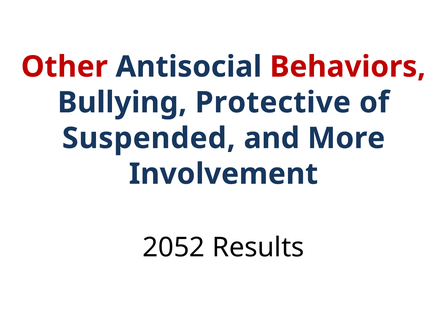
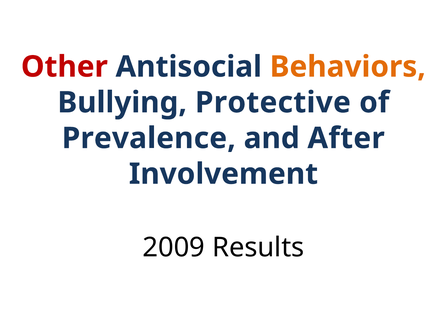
Behaviors colour: red -> orange (348, 67)
Suspended: Suspended -> Prevalence (149, 138)
More: More -> After (346, 138)
2052: 2052 -> 2009 (174, 248)
